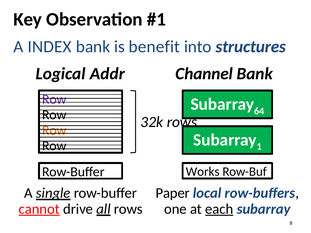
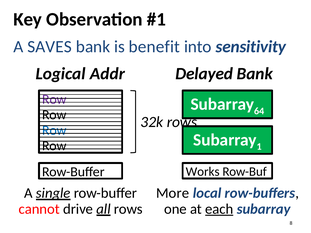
INDEX: INDEX -> SAVES (50, 47)
structures: structures -> sensitivity (251, 47)
Channel: Channel -> Delayed (204, 74)
Row colour: orange -> blue (54, 131)
Paper: Paper -> More (173, 193)
cannot underline: present -> none (39, 209)
